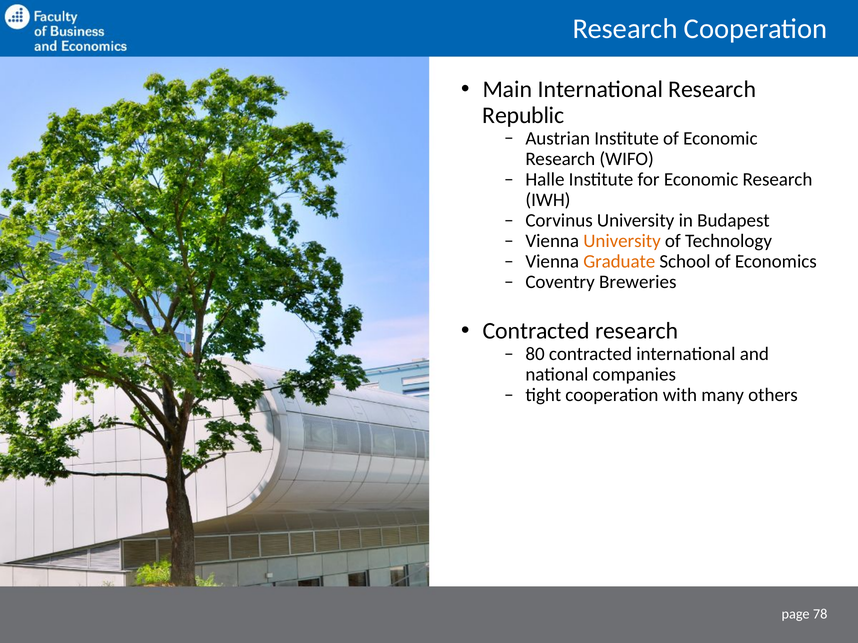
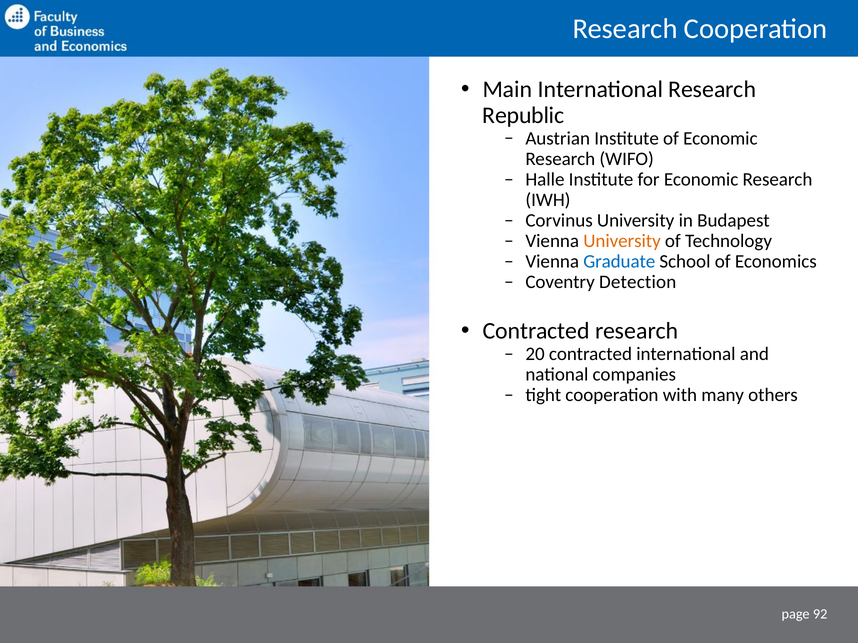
Graduate colour: orange -> blue (619, 262)
Breweries: Breweries -> Detection (638, 282)
80: 80 -> 20 (535, 354)
78: 78 -> 92 (820, 614)
